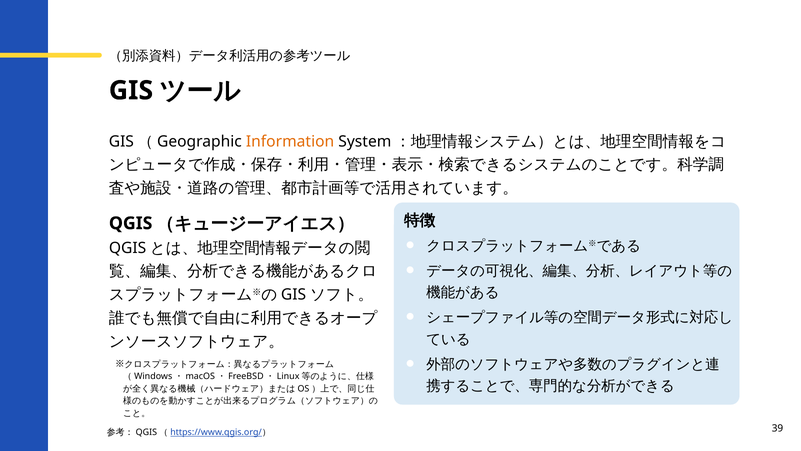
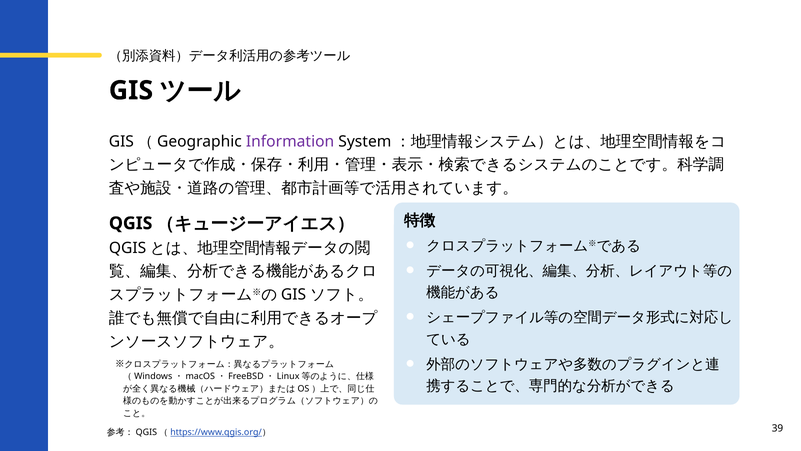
Information colour: orange -> purple (290, 141)
